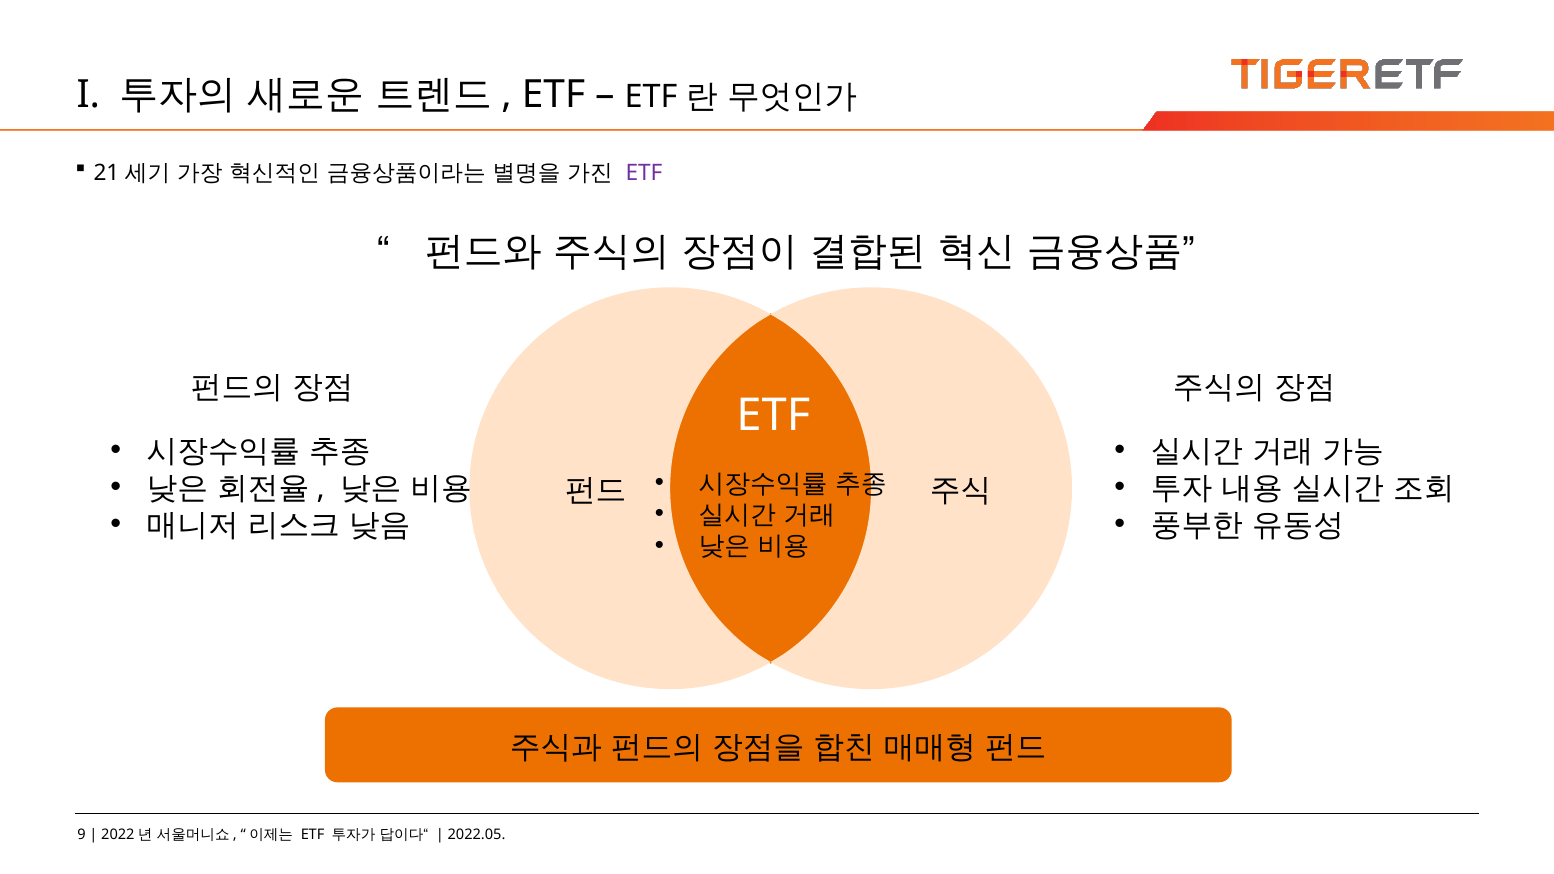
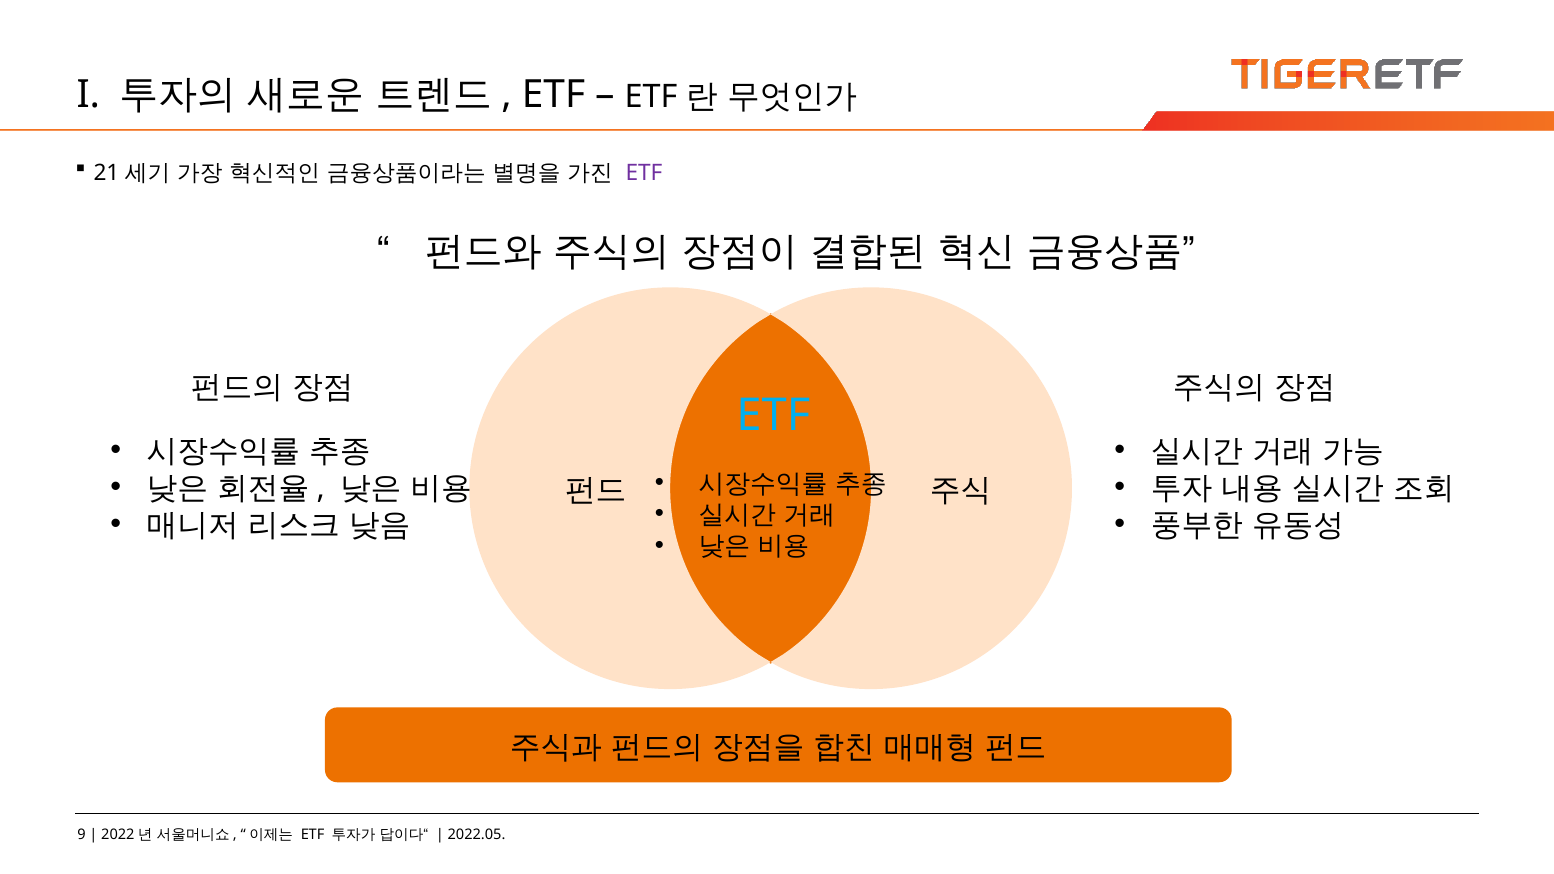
ETF colour: white -> light blue (773, 415)
